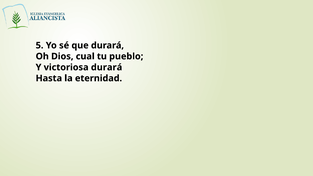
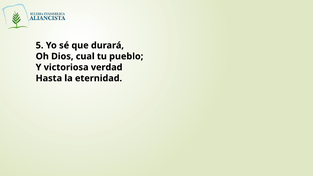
victoriosa durará: durará -> verdad (107, 67)
